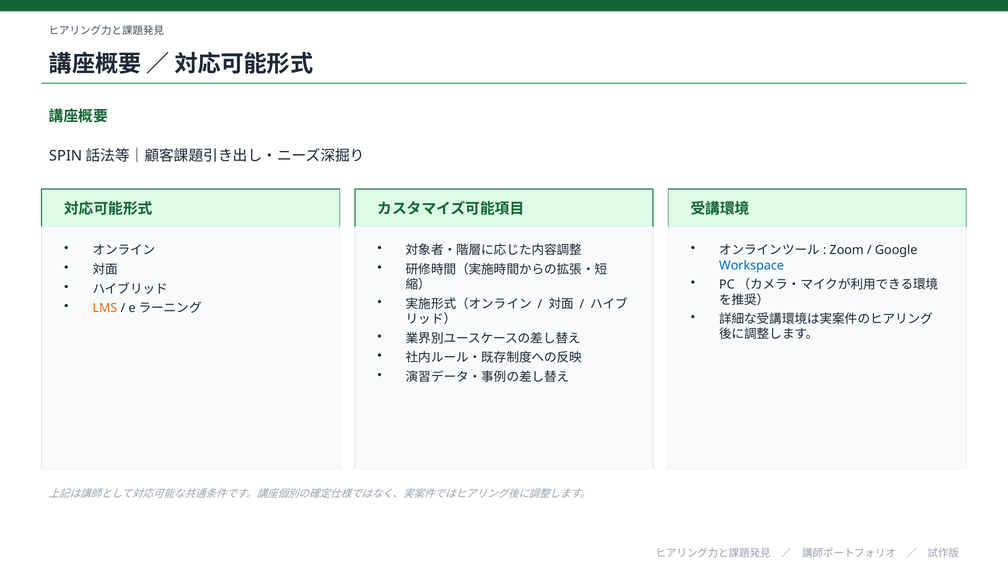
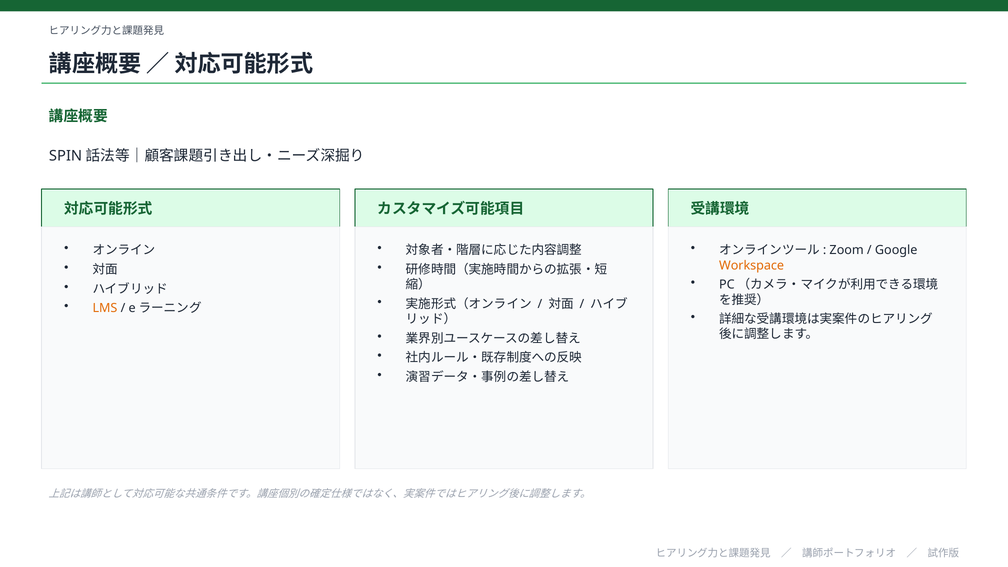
Workspace colour: blue -> orange (752, 265)
